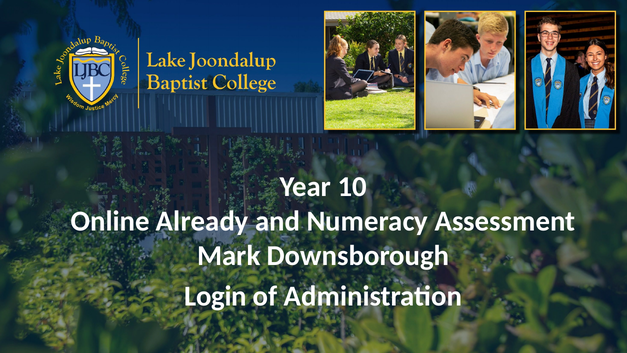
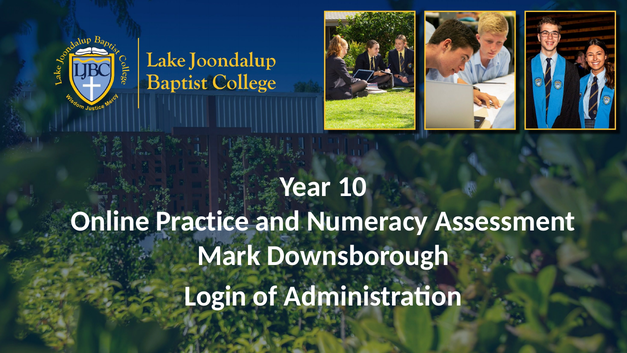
Already: Already -> Practice (202, 221)
